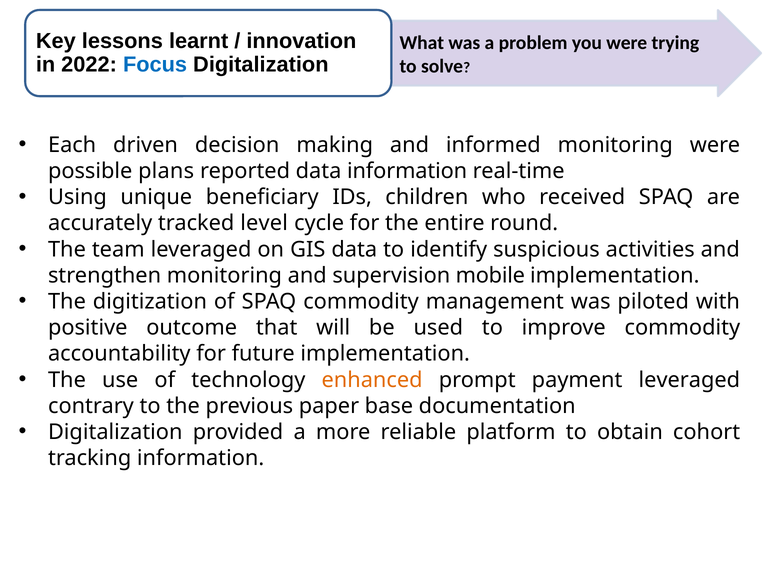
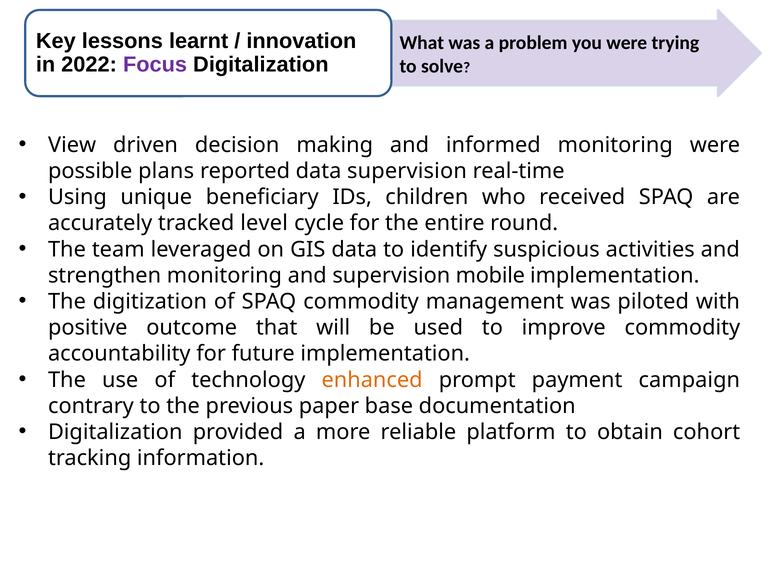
Focus colour: blue -> purple (155, 65)
Each: Each -> View (72, 145)
data information: information -> supervision (407, 171)
payment leveraged: leveraged -> campaign (689, 380)
